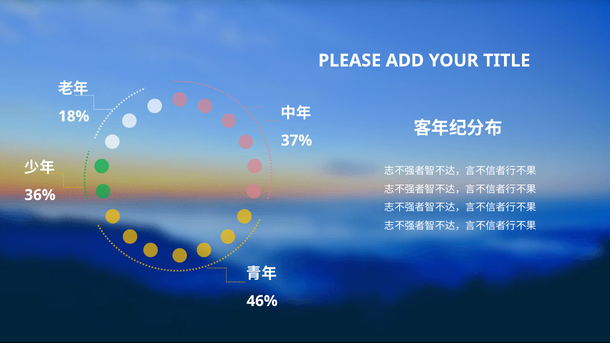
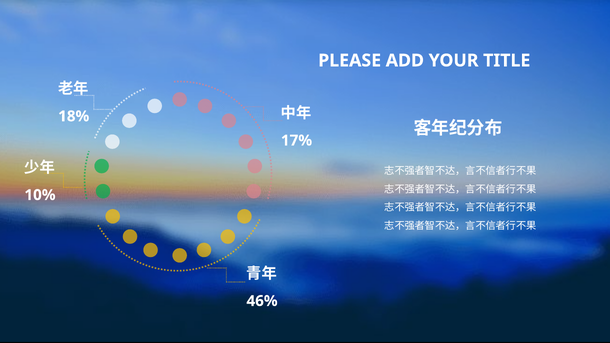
37%: 37% -> 17% (297, 141)
36%: 36% -> 10% (40, 195)
